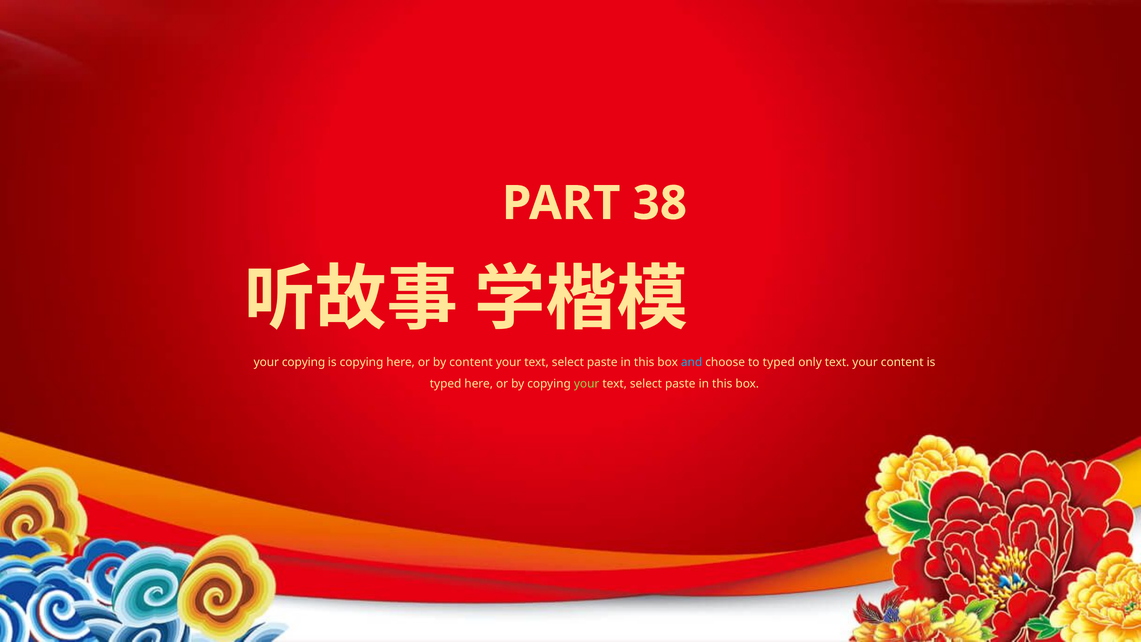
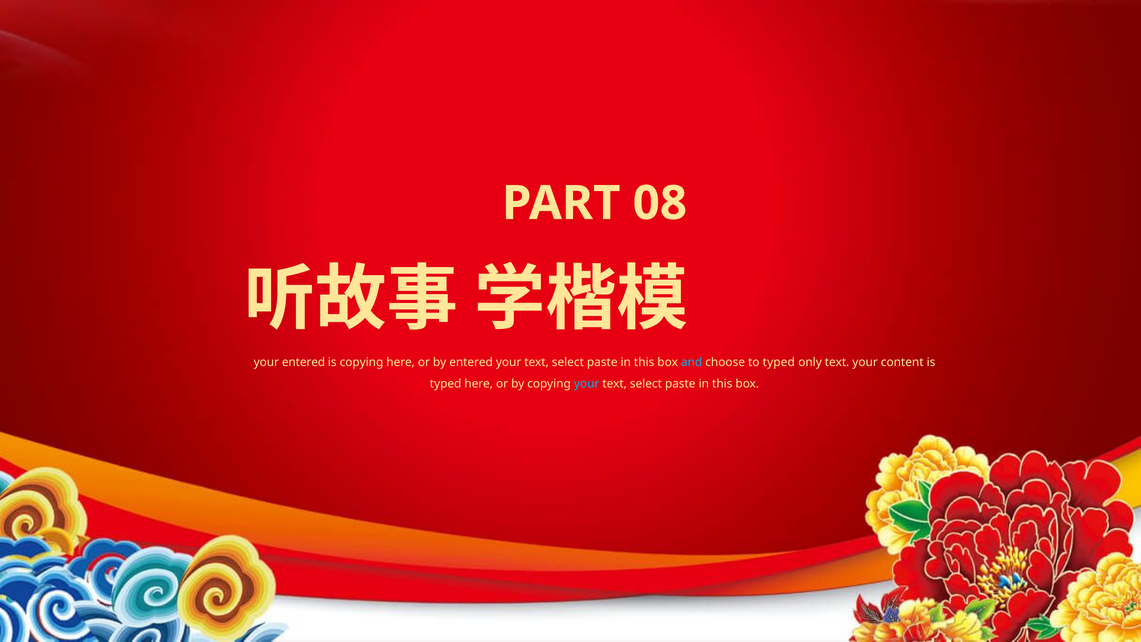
38: 38 -> 08 (660, 203)
your copying: copying -> entered (304, 362)
by content: content -> entered (471, 362)
your colour: light green -> light blue (587, 384)
